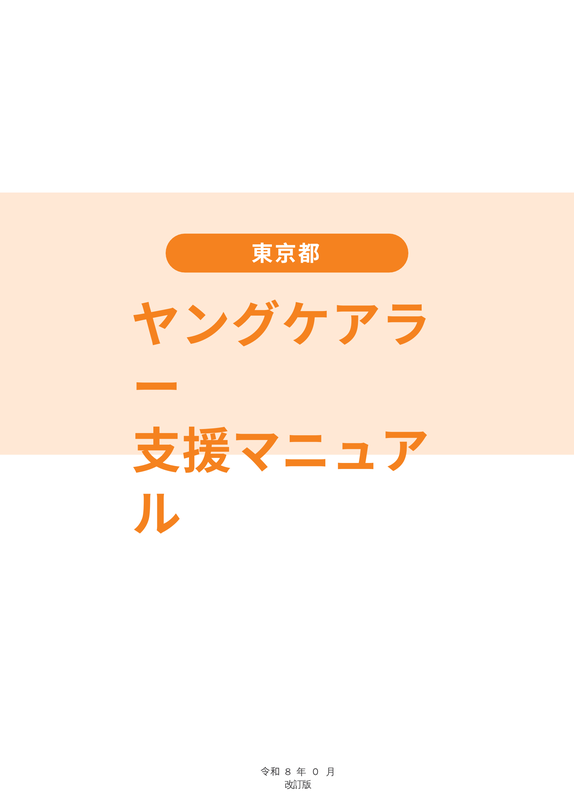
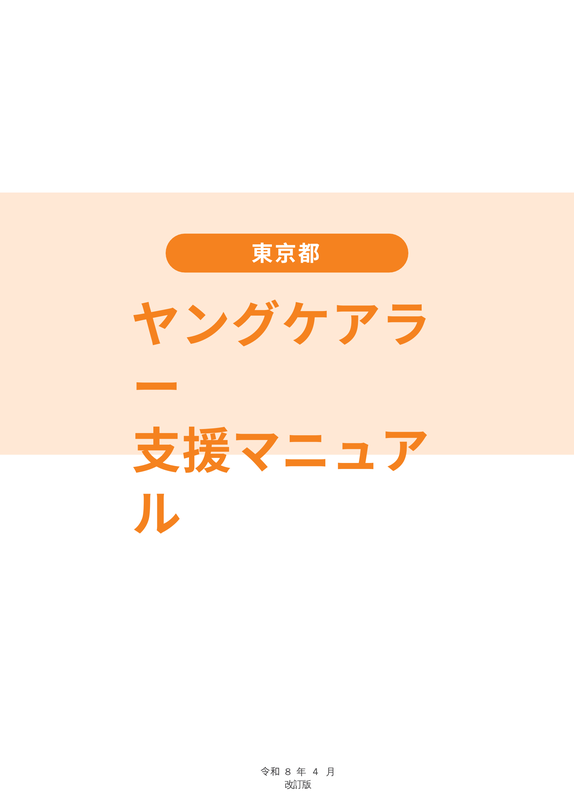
0: 0 -> 4 (316, 773)
